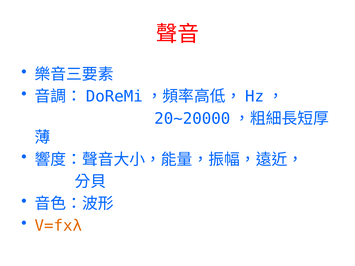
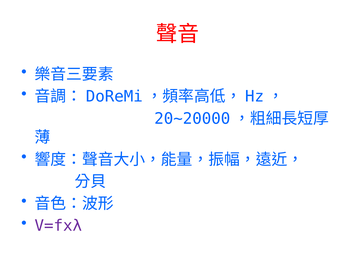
V=fxλ colour: orange -> purple (58, 226)
